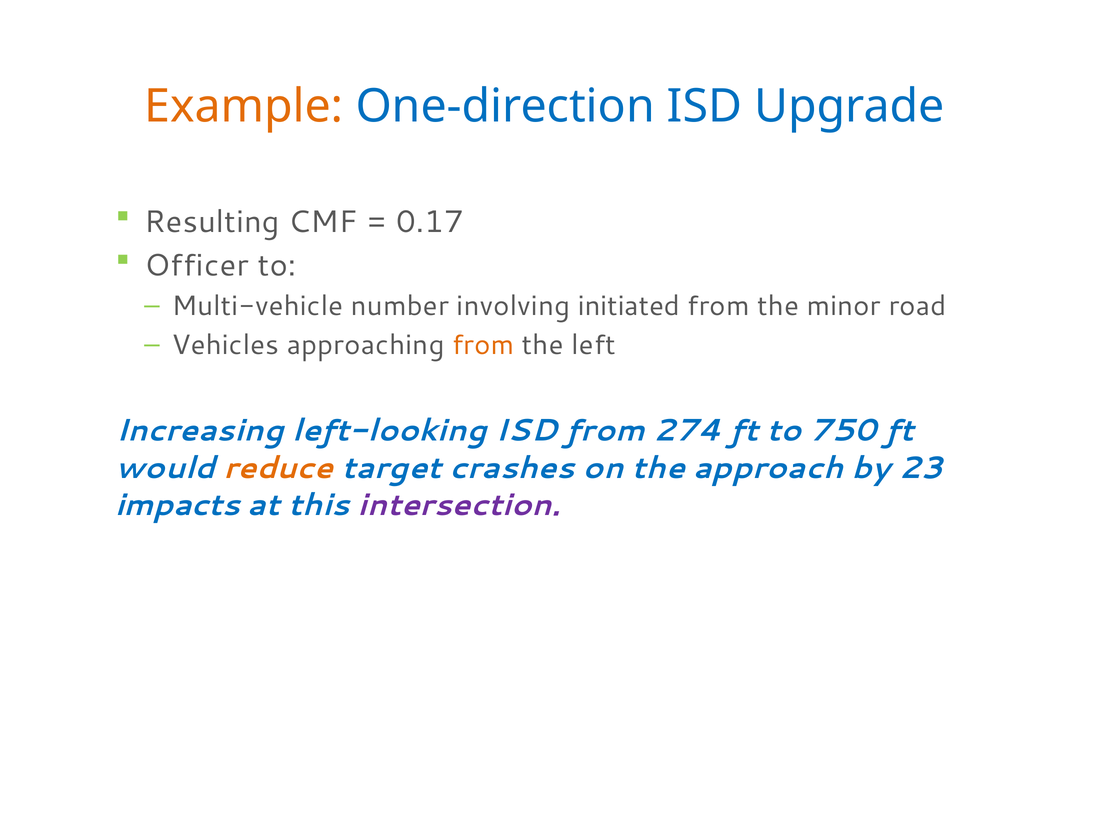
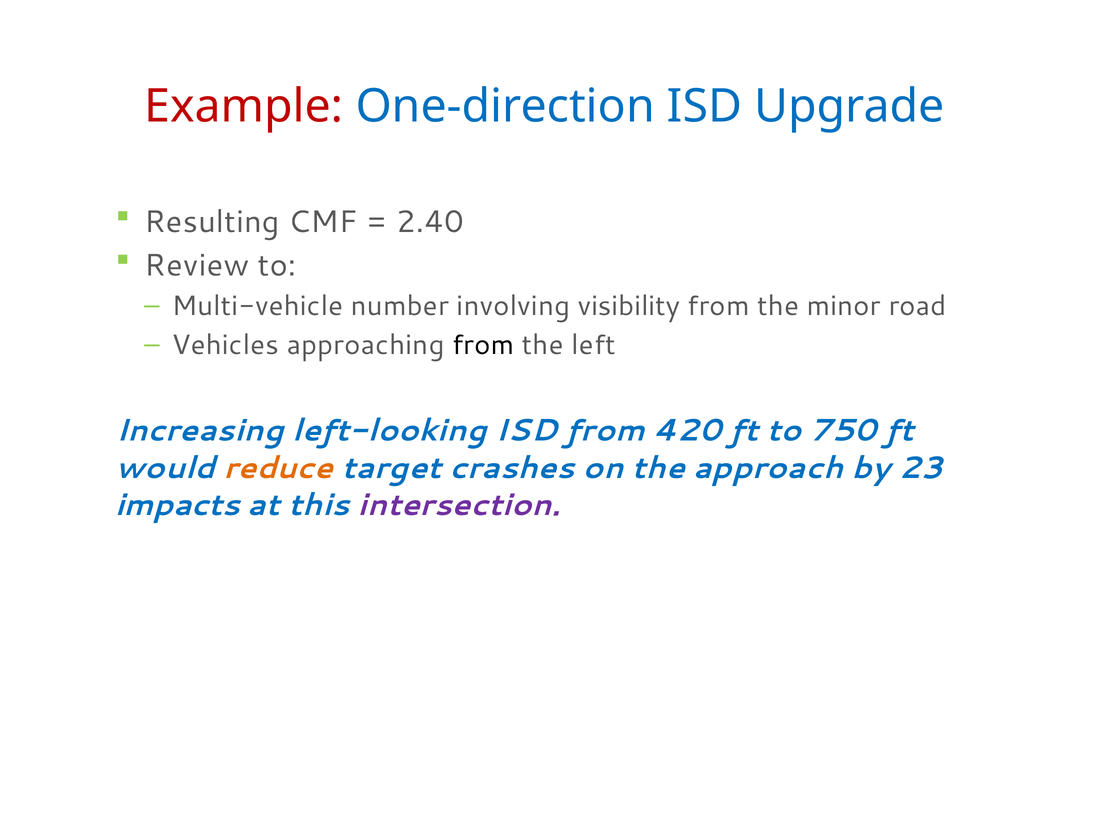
Example colour: orange -> red (244, 107)
0.17: 0.17 -> 2.40 (430, 222)
Officer: Officer -> Review (197, 265)
initiated: initiated -> visibility (629, 306)
from colour: orange -> black (483, 345)
274: 274 -> 420 (687, 430)
